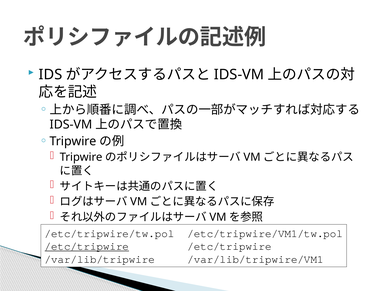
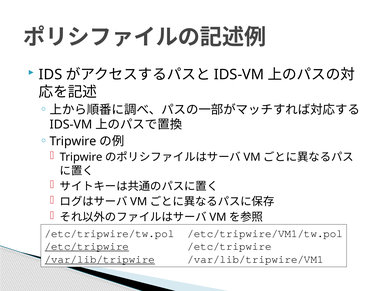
/var/lib/tripwire underline: none -> present (100, 259)
